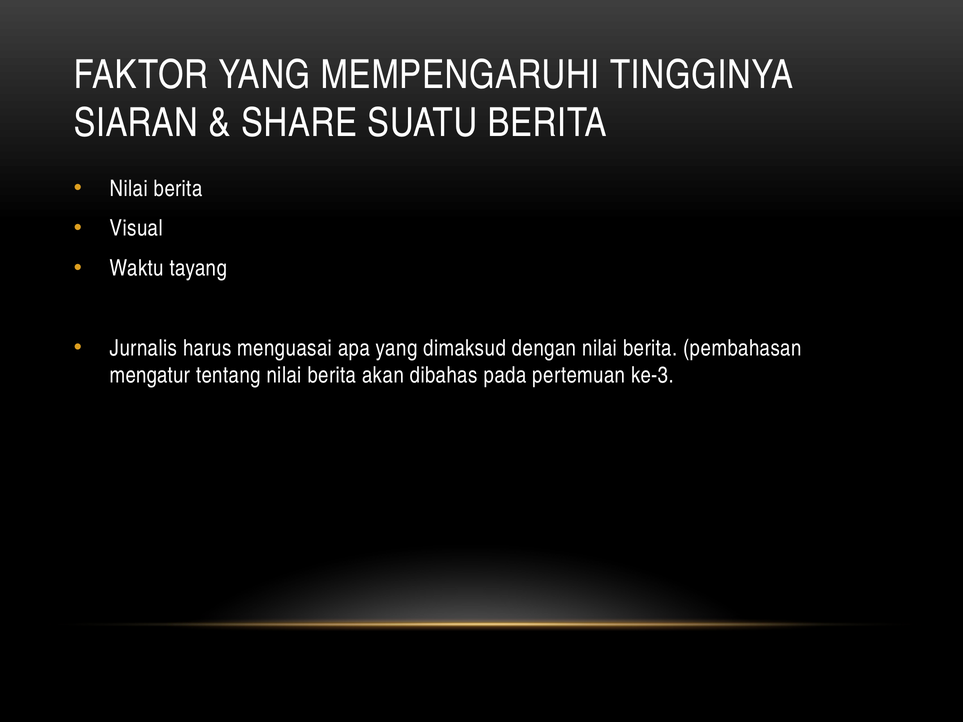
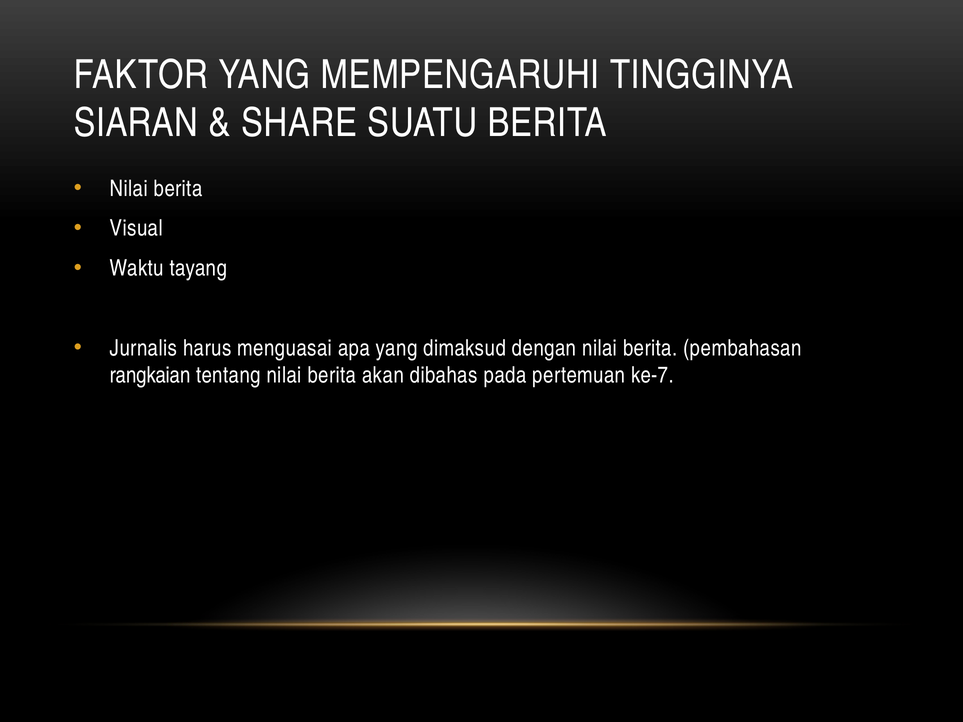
mengatur: mengatur -> rangkaian (150, 375)
ke-3: ke-3 -> ke-7 (653, 375)
